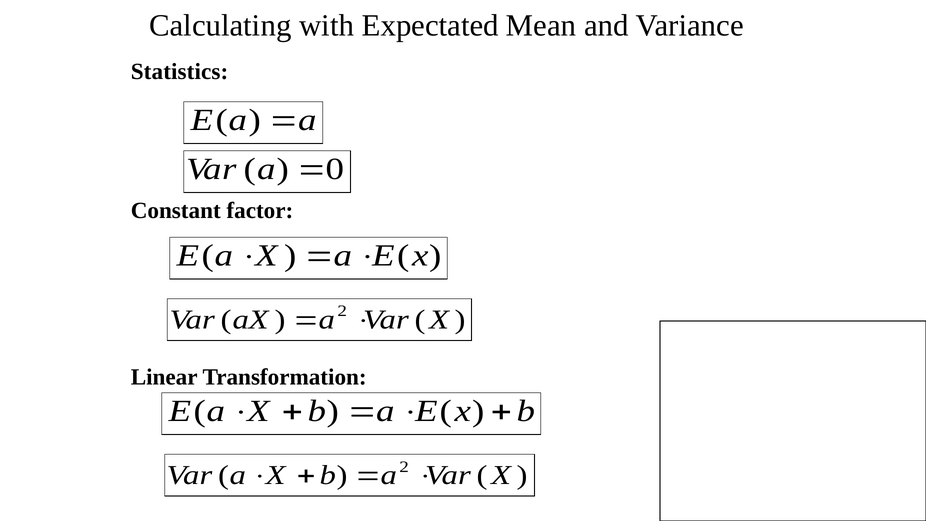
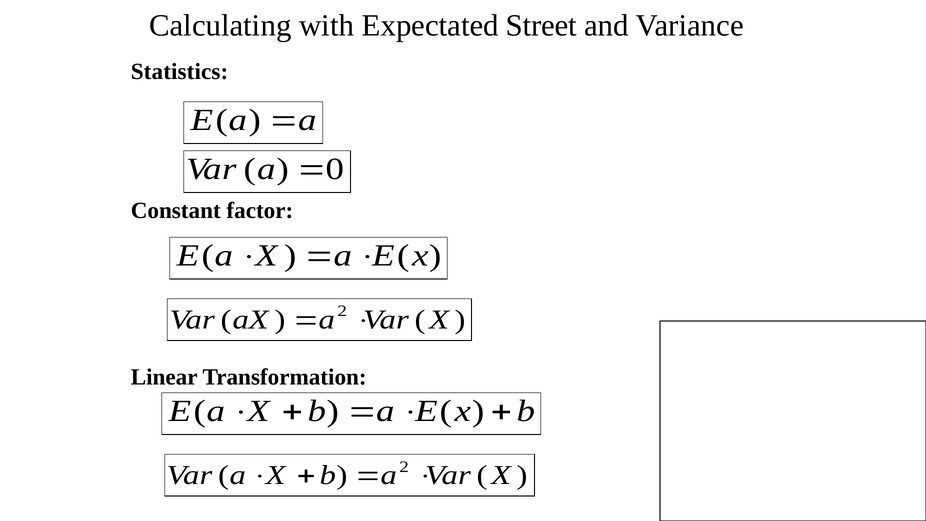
Mean: Mean -> Street (541, 26)
